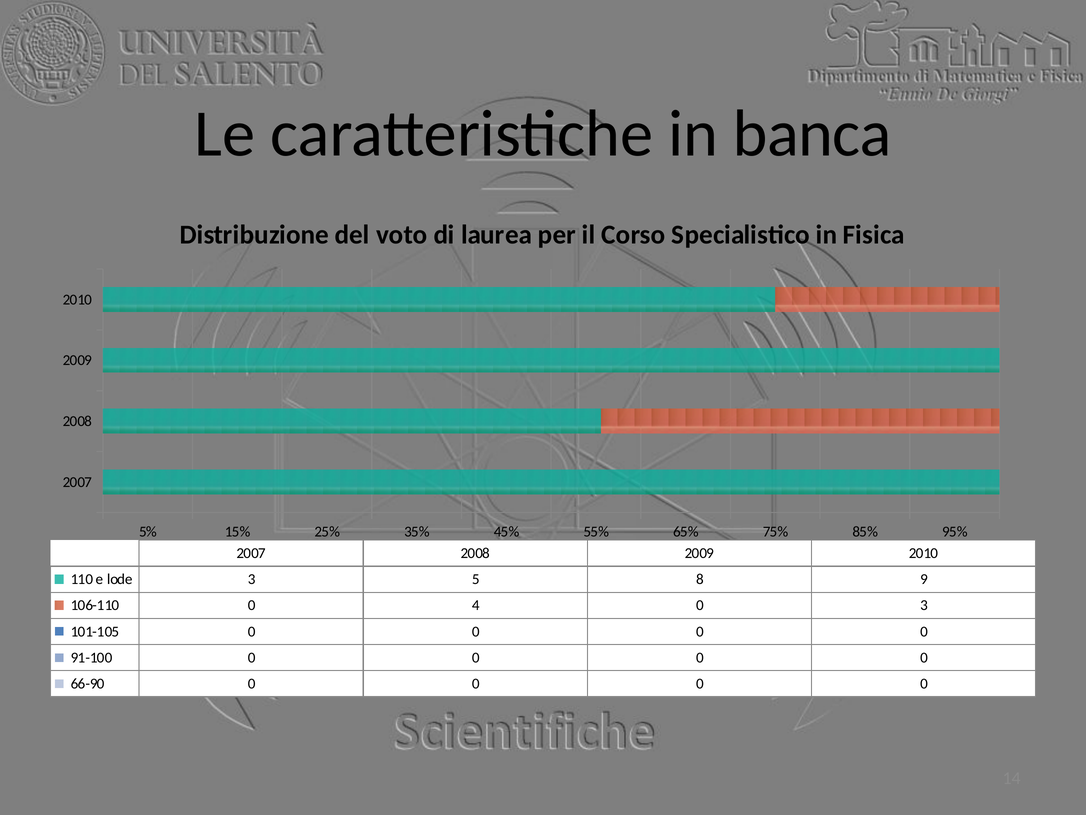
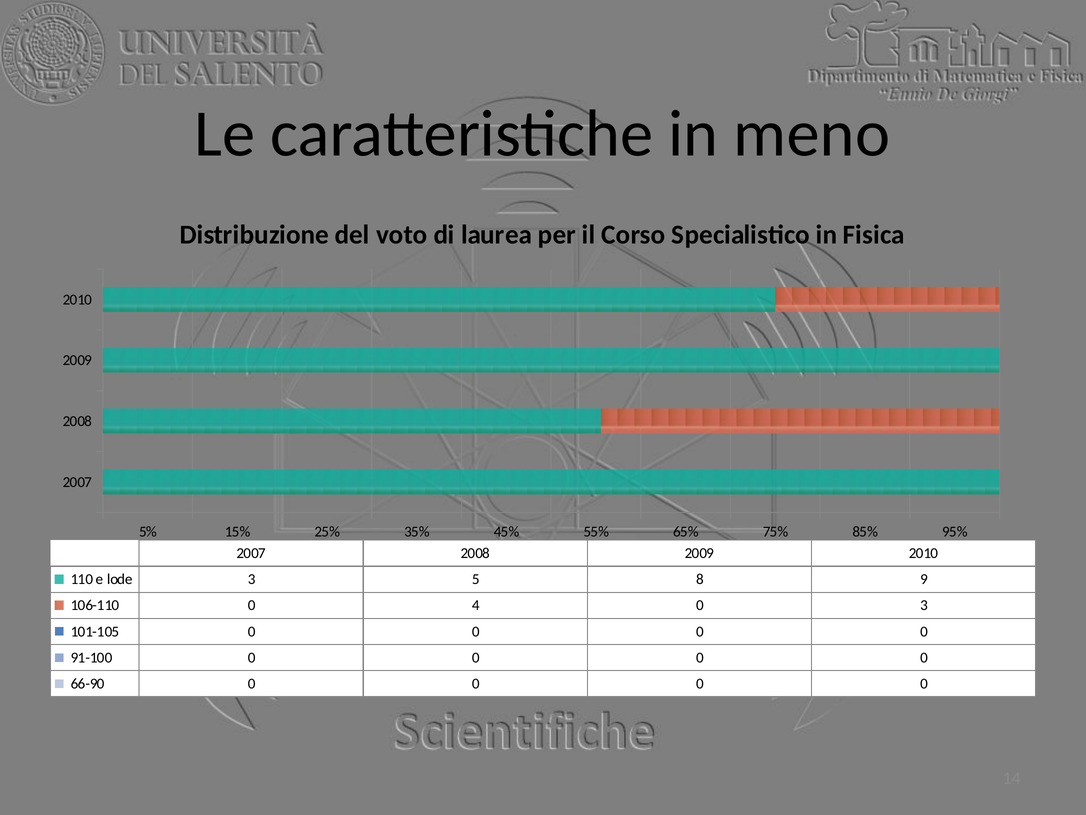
banca: banca -> meno (812, 134)
